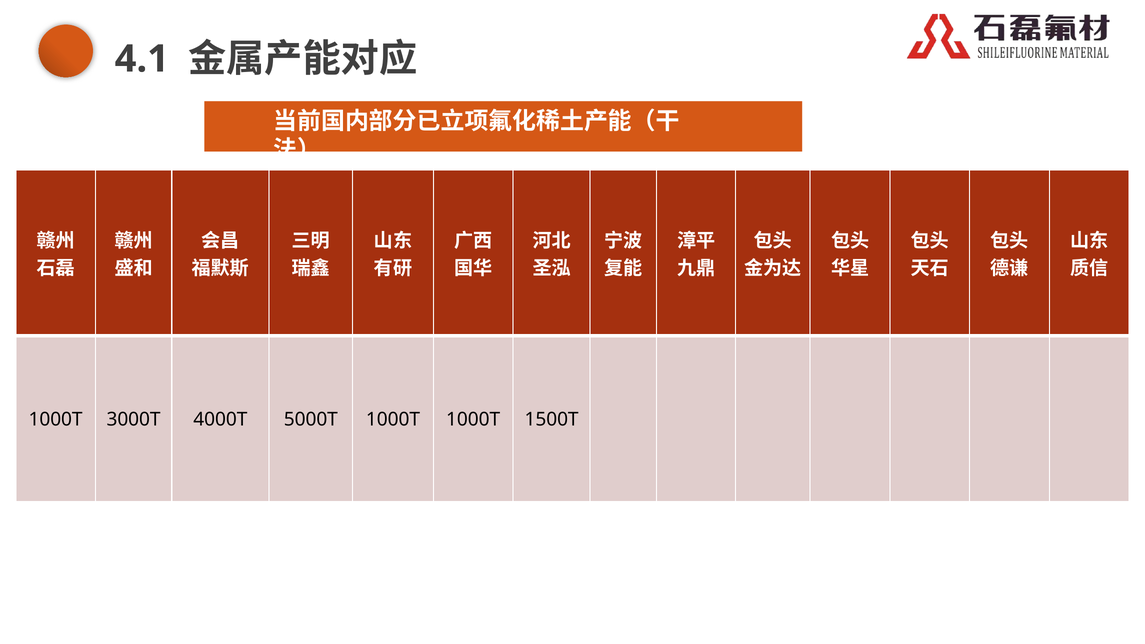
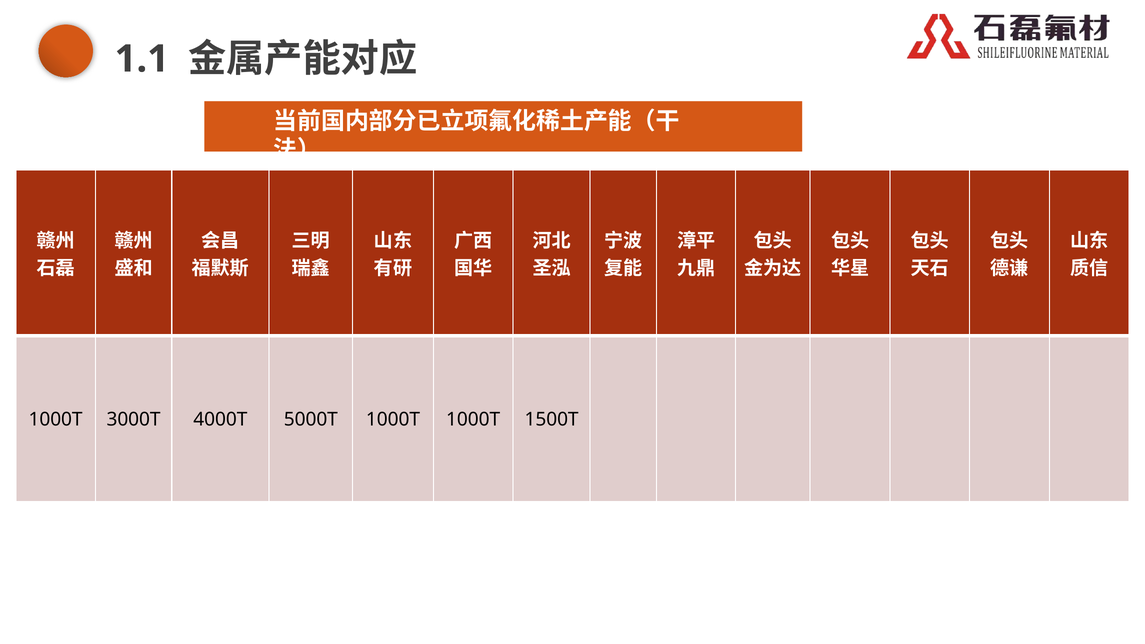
4.1: 4.1 -> 1.1 (142, 59)
